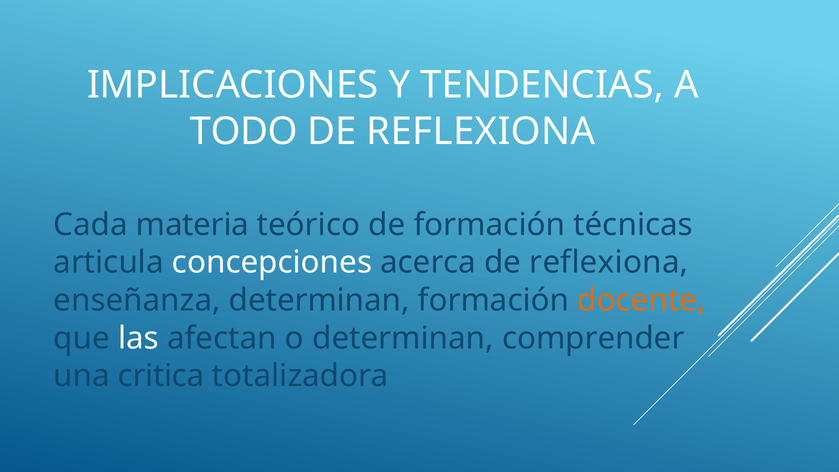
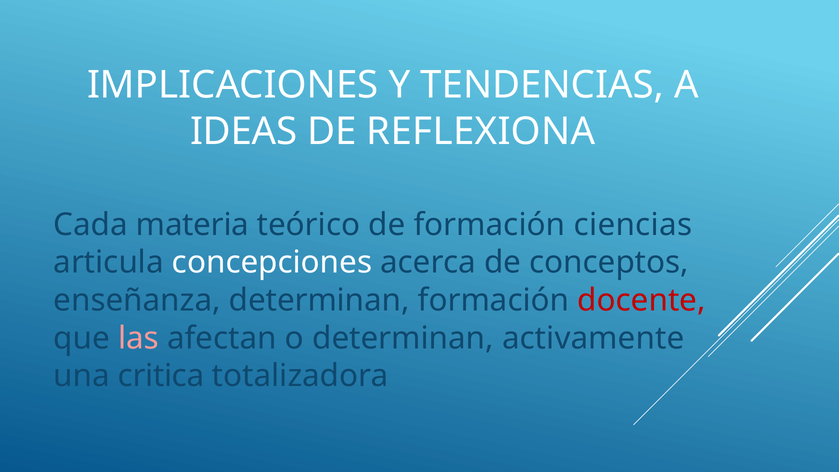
TODO: TODO -> IDEAS (244, 131)
técnicas: técnicas -> ciencias (633, 225)
acerca de reflexiona: reflexiona -> conceptos (609, 263)
docente colour: orange -> red (642, 300)
las colour: white -> pink (138, 338)
comprender: comprender -> activamente (593, 338)
